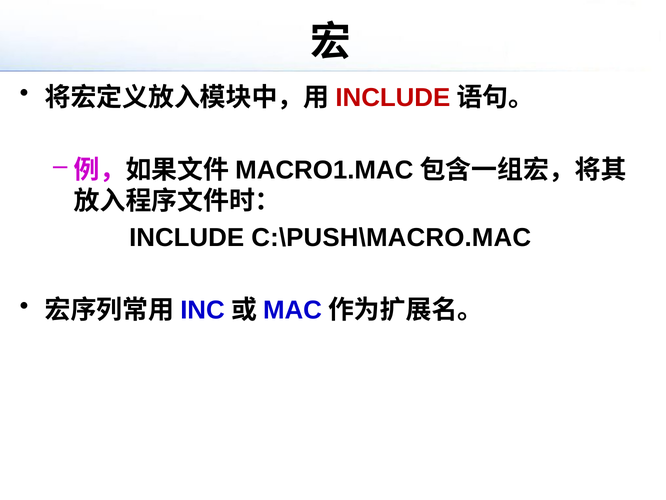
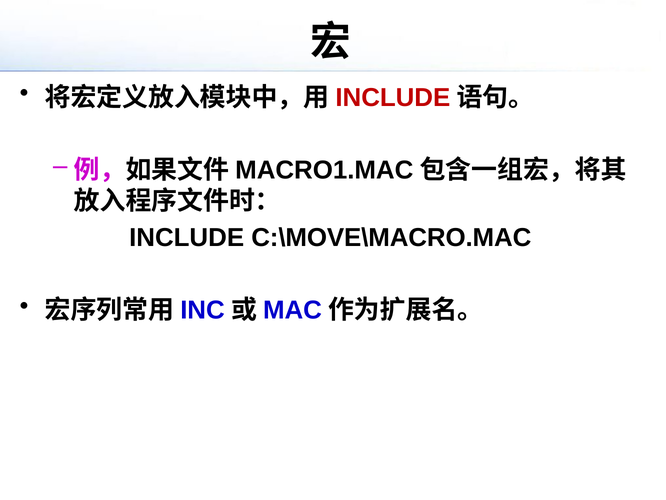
C:\PUSH\MACRO.MAC: C:\PUSH\MACRO.MAC -> C:\MOVE\MACRO.MAC (391, 237)
